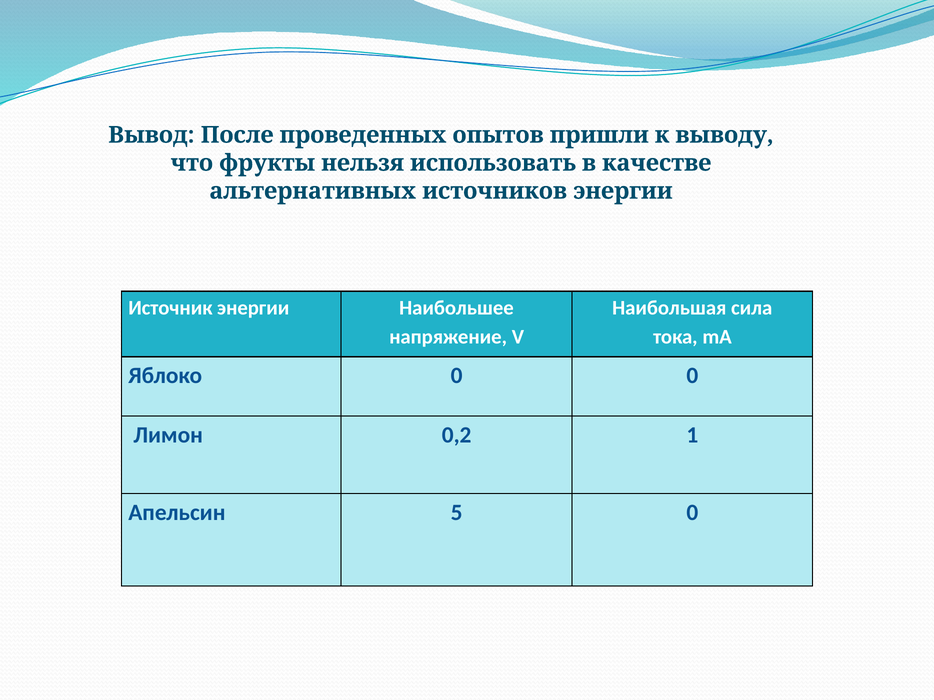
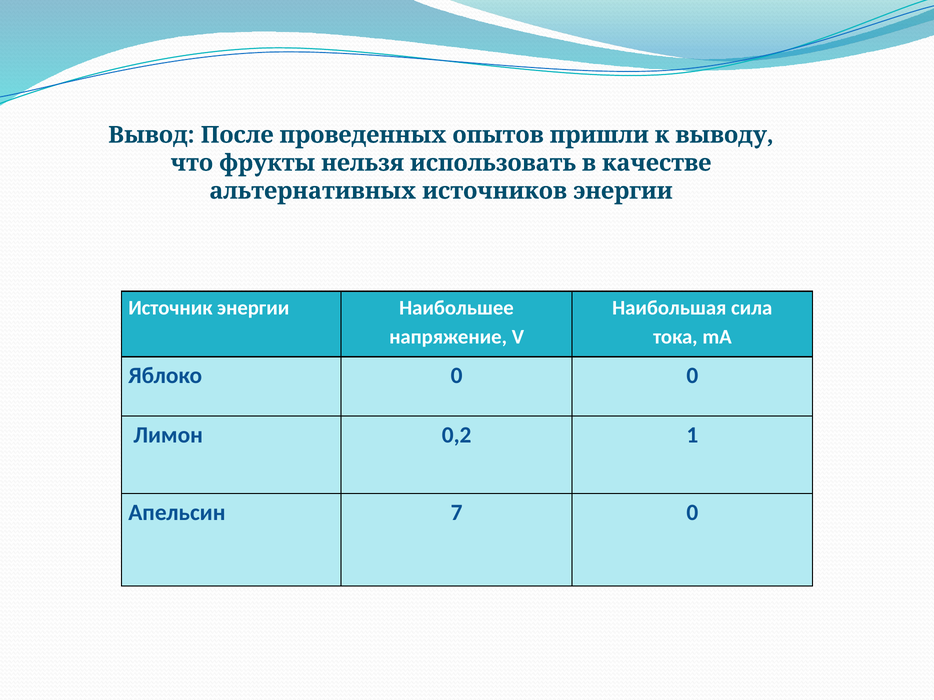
5: 5 -> 7 (457, 513)
